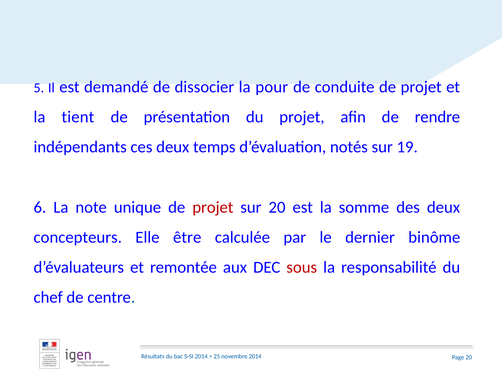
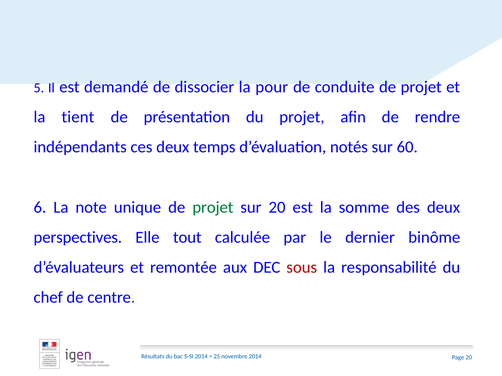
19: 19 -> 60 (407, 147)
projet colour: red -> green (213, 207)
concepteurs: concepteurs -> perspectives (78, 238)
être: être -> tout (187, 238)
